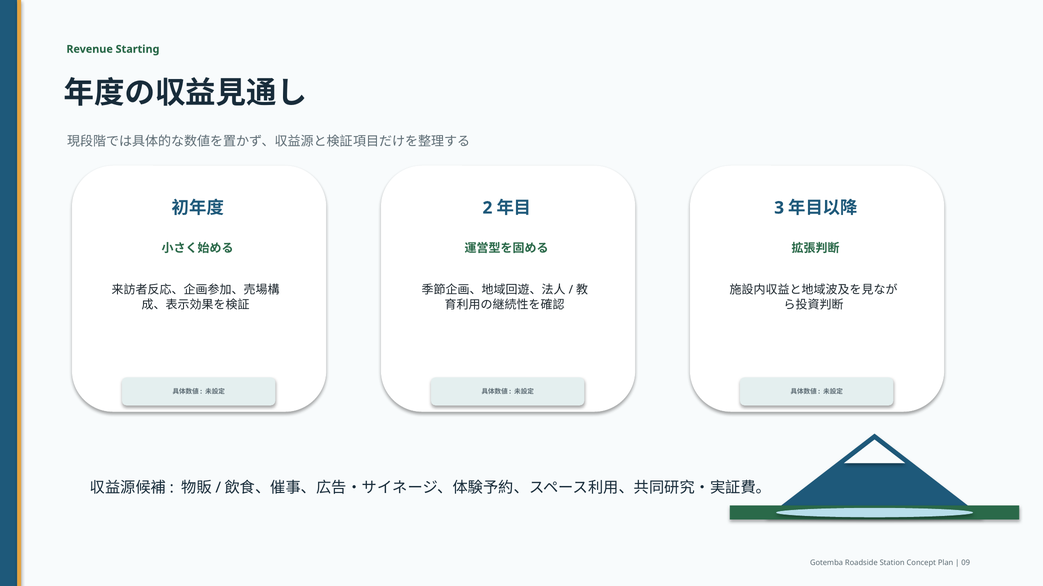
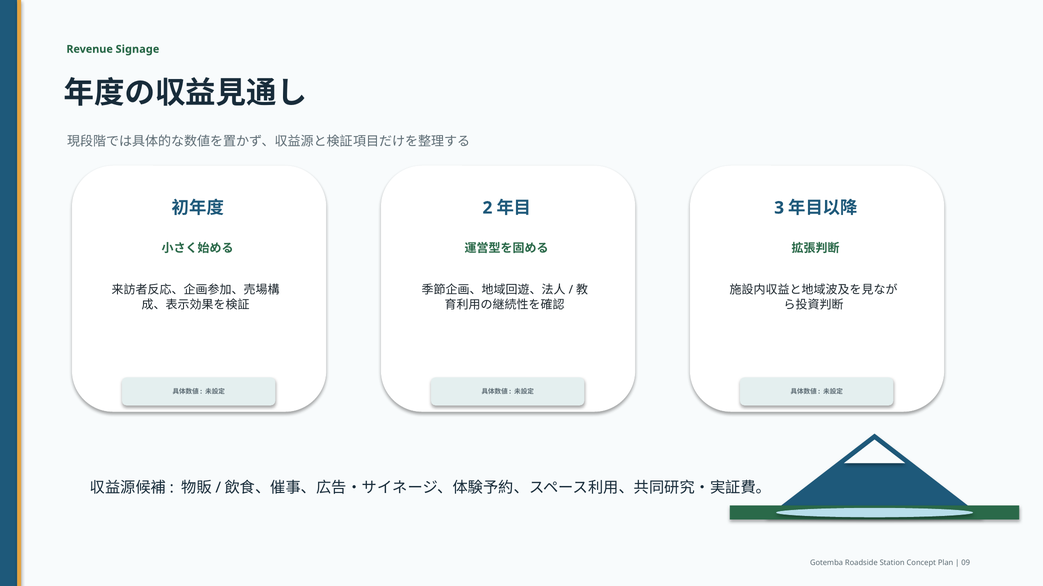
Starting: Starting -> Signage (137, 49)
